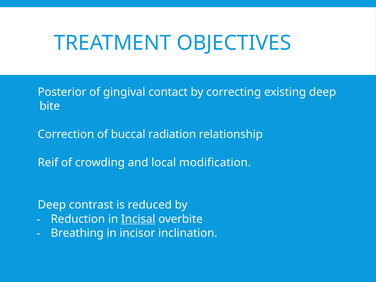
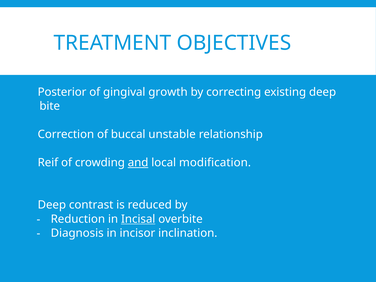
contact: contact -> growth (168, 92)
radiation: radiation -> unstable (172, 134)
and underline: none -> present (138, 163)
Breathing: Breathing -> Diagnosis (77, 233)
